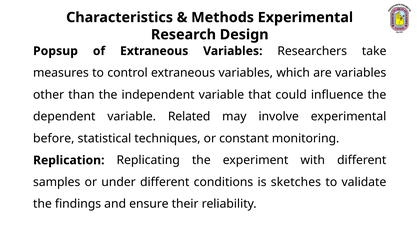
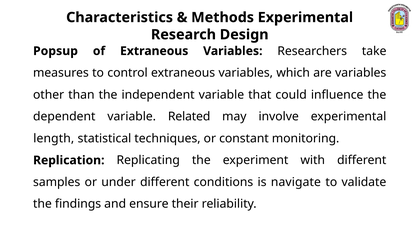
before: before -> length (54, 139)
sketches: sketches -> navigate (296, 183)
